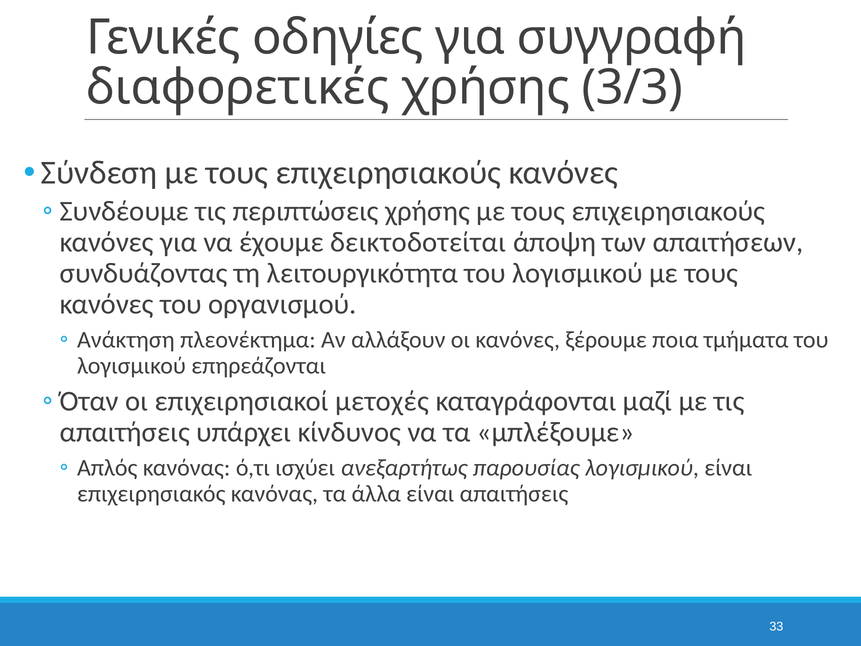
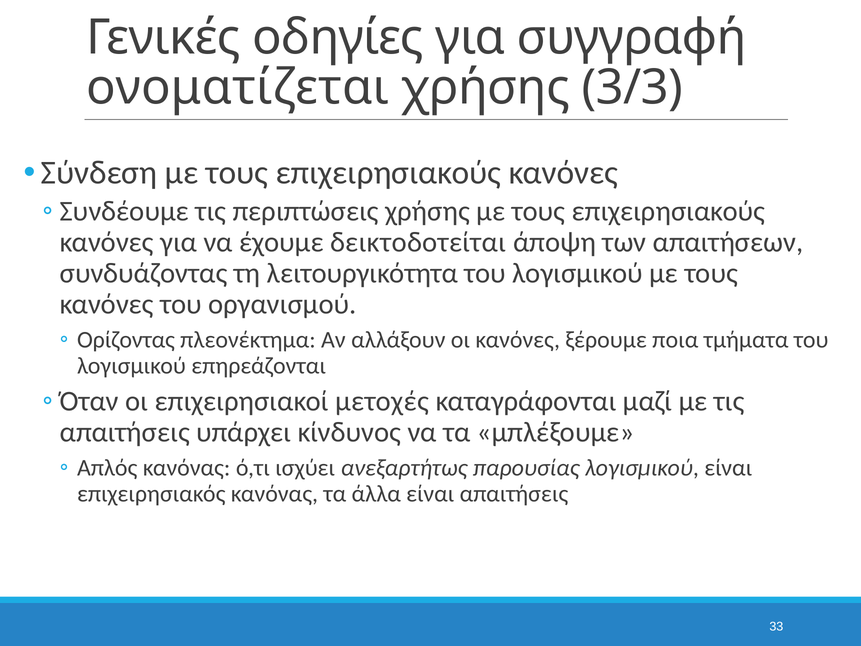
διαφορετικές: διαφορετικές -> ονοματίζεται (238, 88)
Ανάκτηση: Ανάκτηση -> Ορίζοντας (126, 340)
